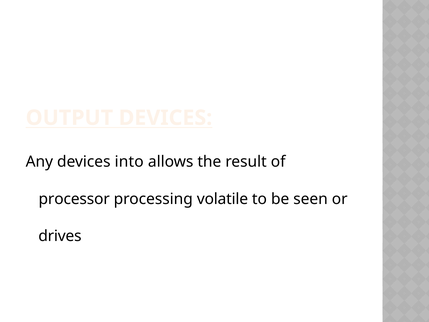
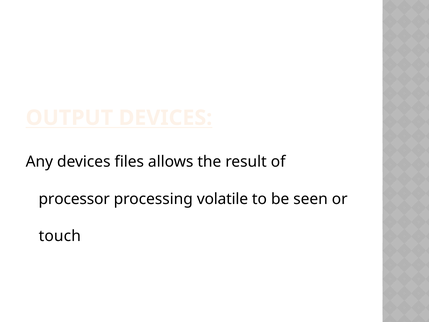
into: into -> files (129, 162)
drives: drives -> touch (60, 236)
